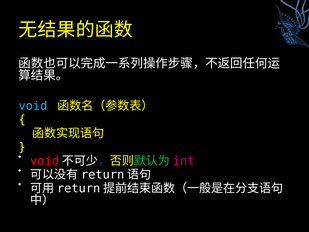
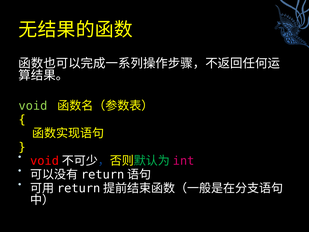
void colour: light blue -> light green (33, 106)
